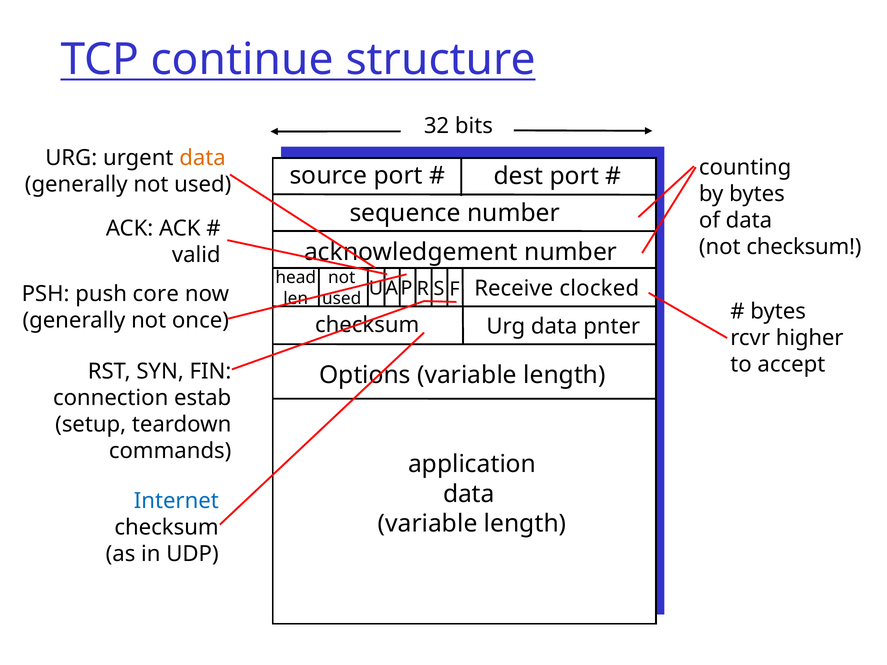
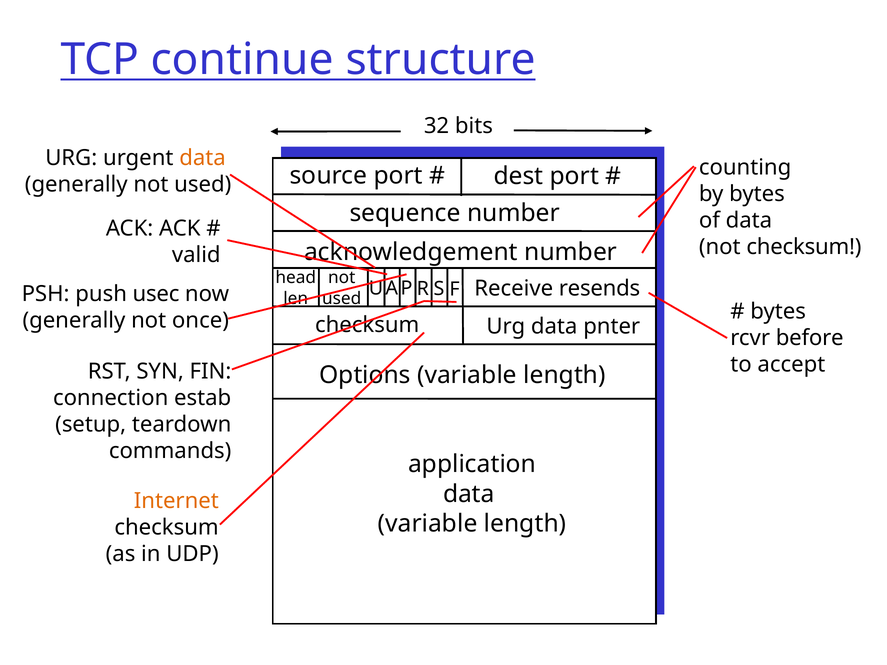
clocked: clocked -> resends (600, 288)
core: core -> usec (156, 294)
higher: higher -> before (810, 338)
Internet colour: blue -> orange (176, 501)
